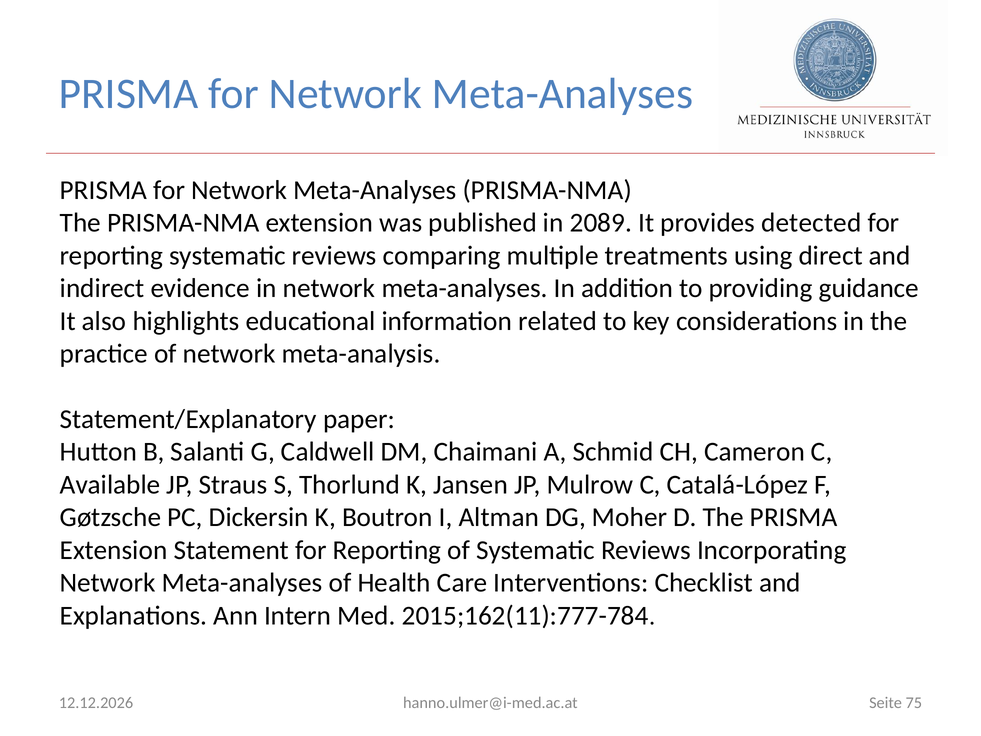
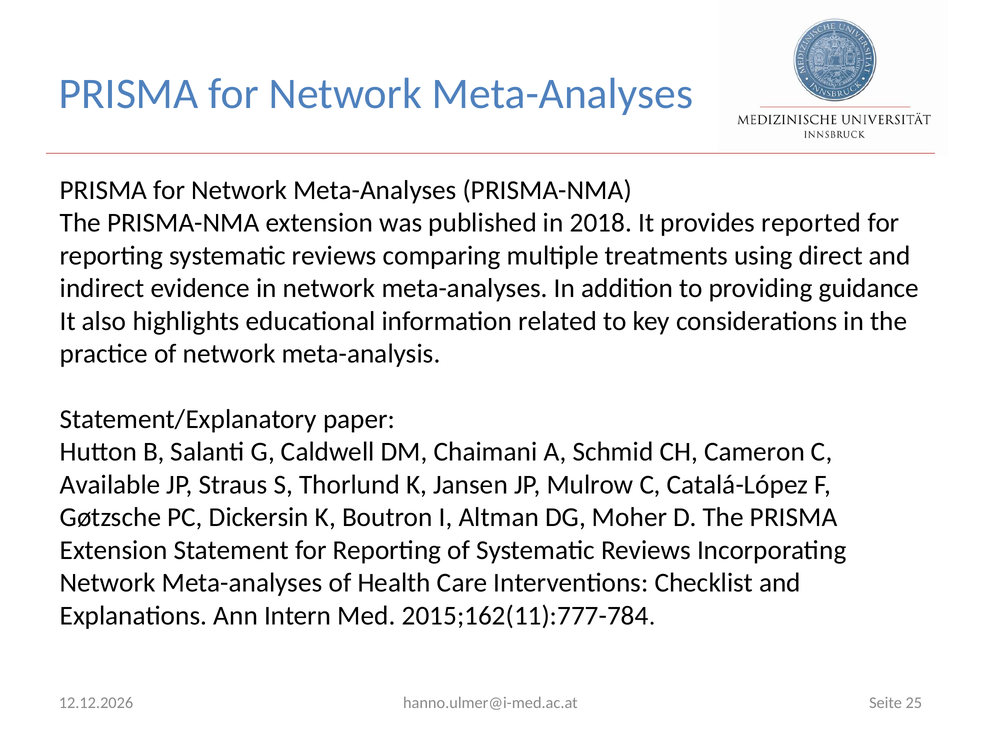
2089: 2089 -> 2018 (601, 223)
detected: detected -> reported (811, 223)
75: 75 -> 25 (914, 702)
